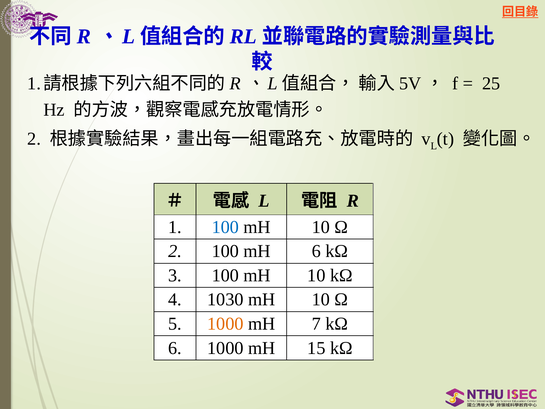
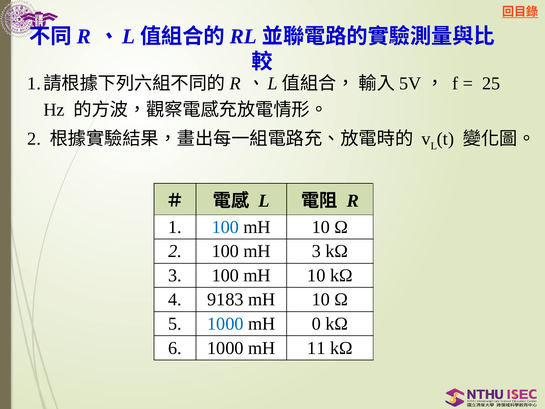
mH 6: 6 -> 3 (316, 251)
1030: 1030 -> 9183 (225, 299)
1000 colour: orange -> blue (225, 324)
7: 7 -> 0 (316, 324)
15: 15 -> 11 (316, 348)
